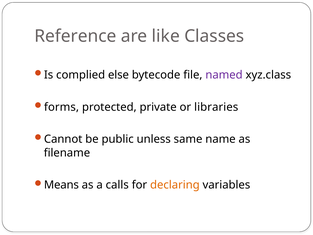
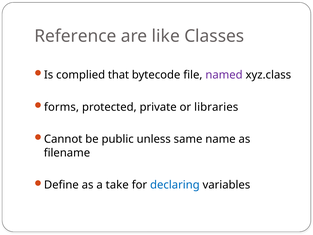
else: else -> that (119, 75)
Means: Means -> Define (61, 185)
calls: calls -> take (117, 185)
declaring colour: orange -> blue (175, 185)
